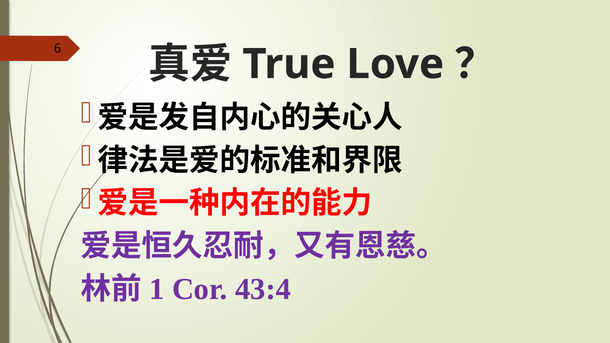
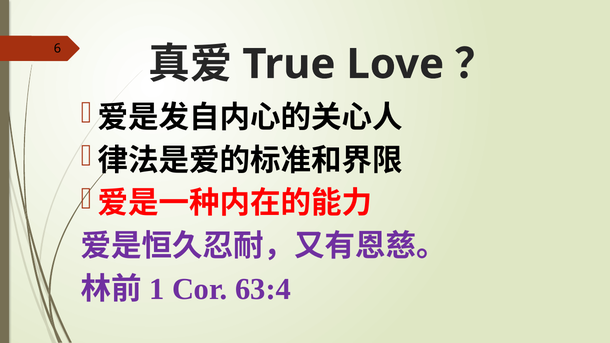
43:4: 43:4 -> 63:4 (263, 289)
